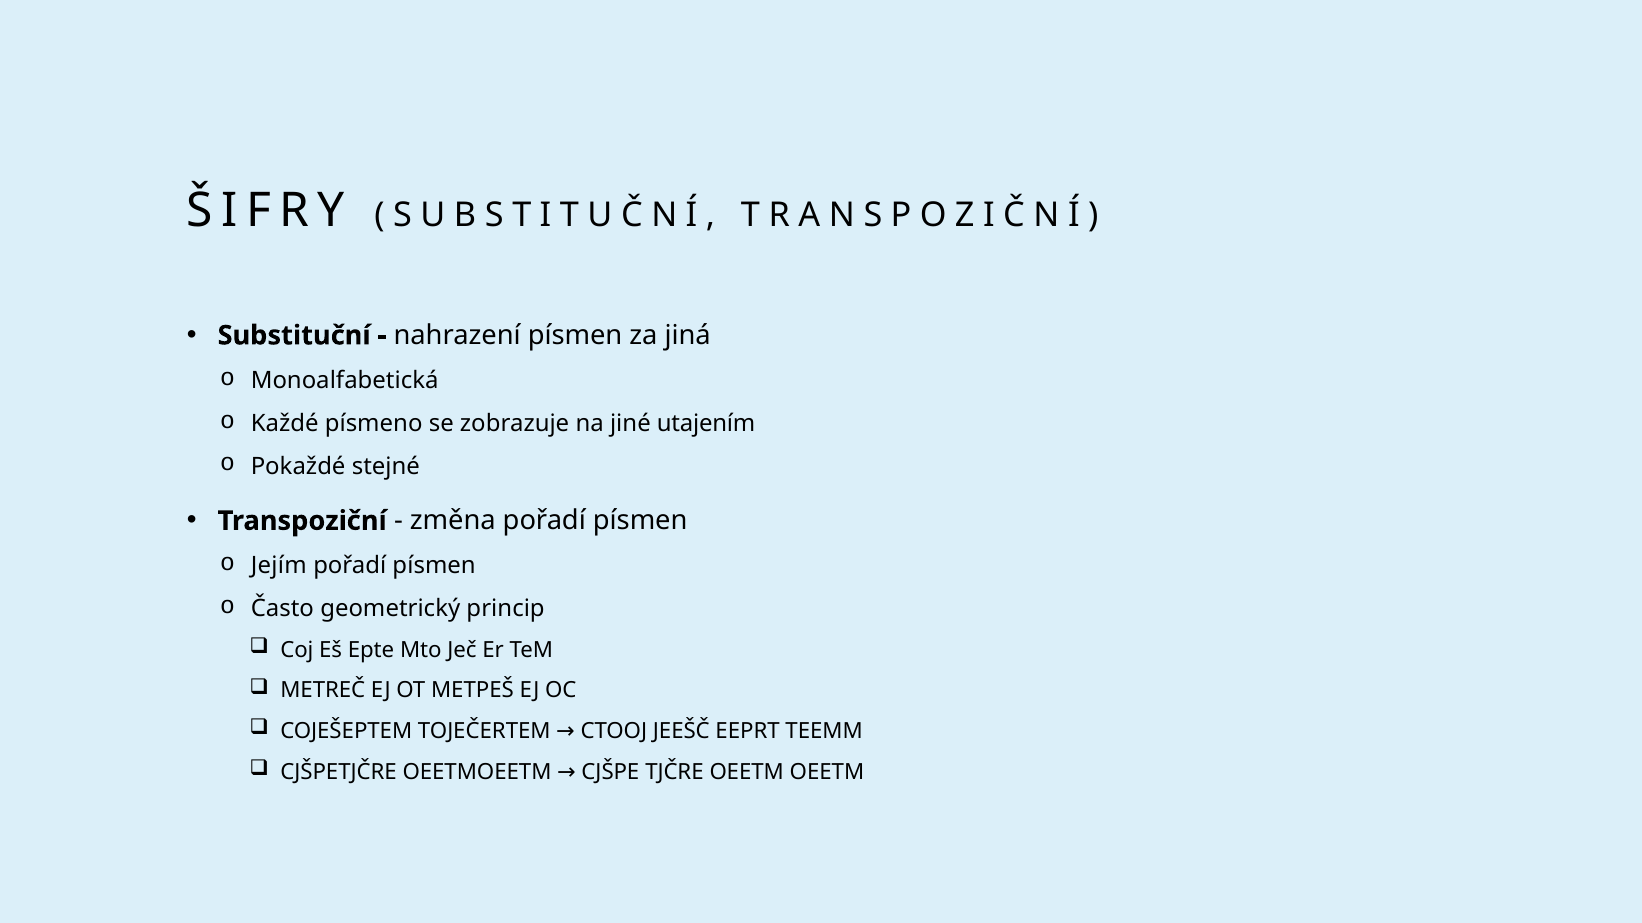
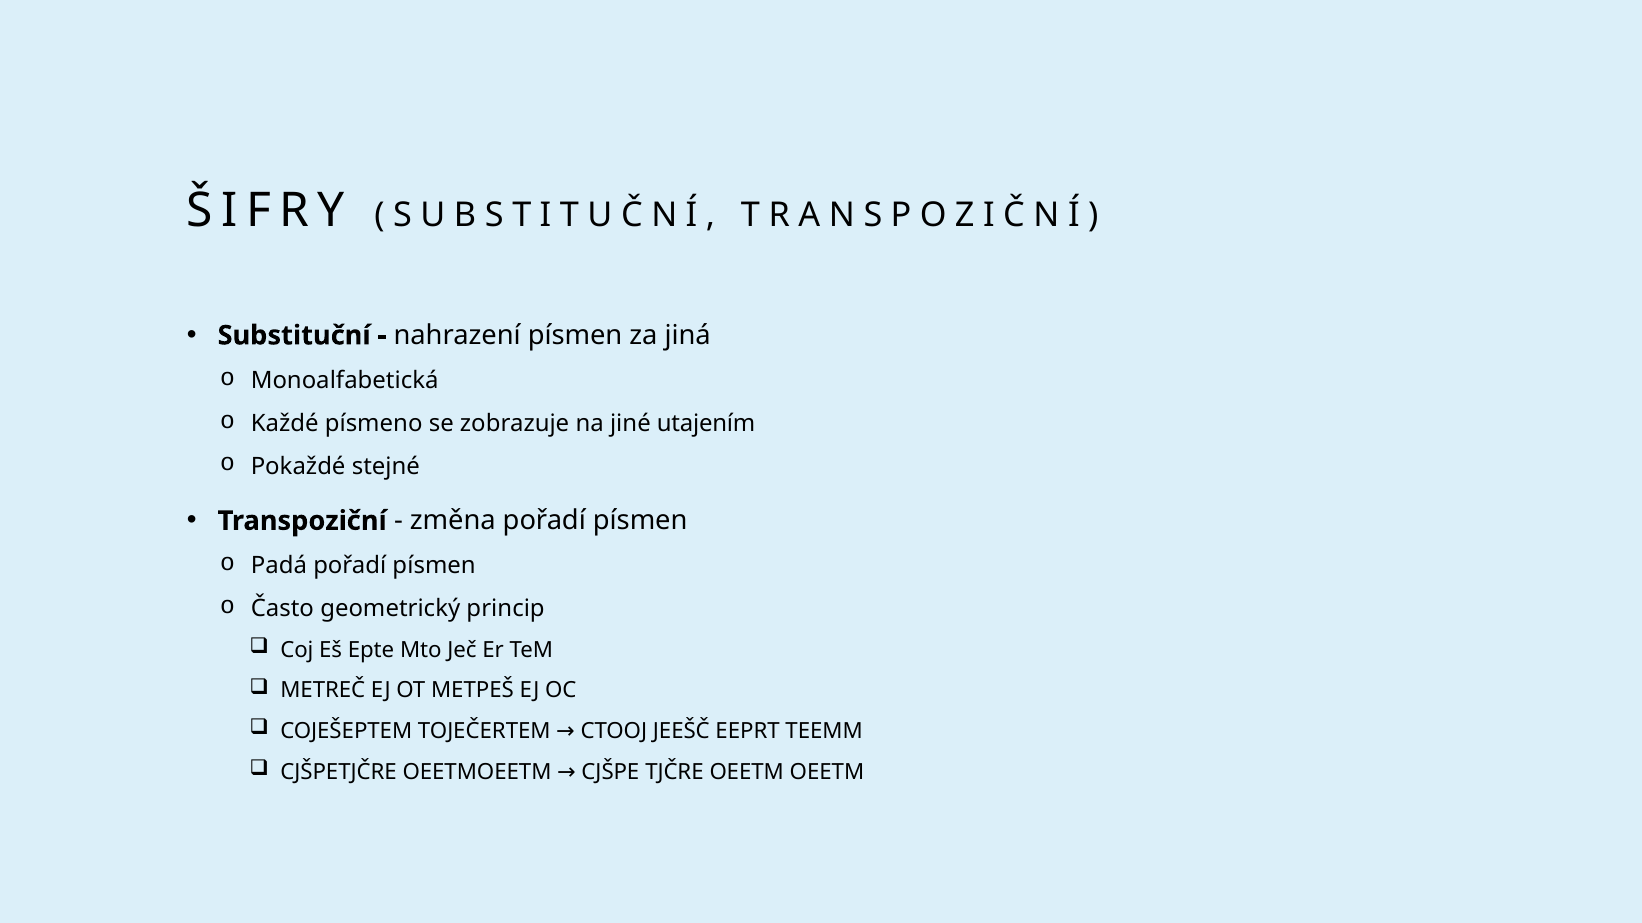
Jejím: Jejím -> Padá (279, 566)
